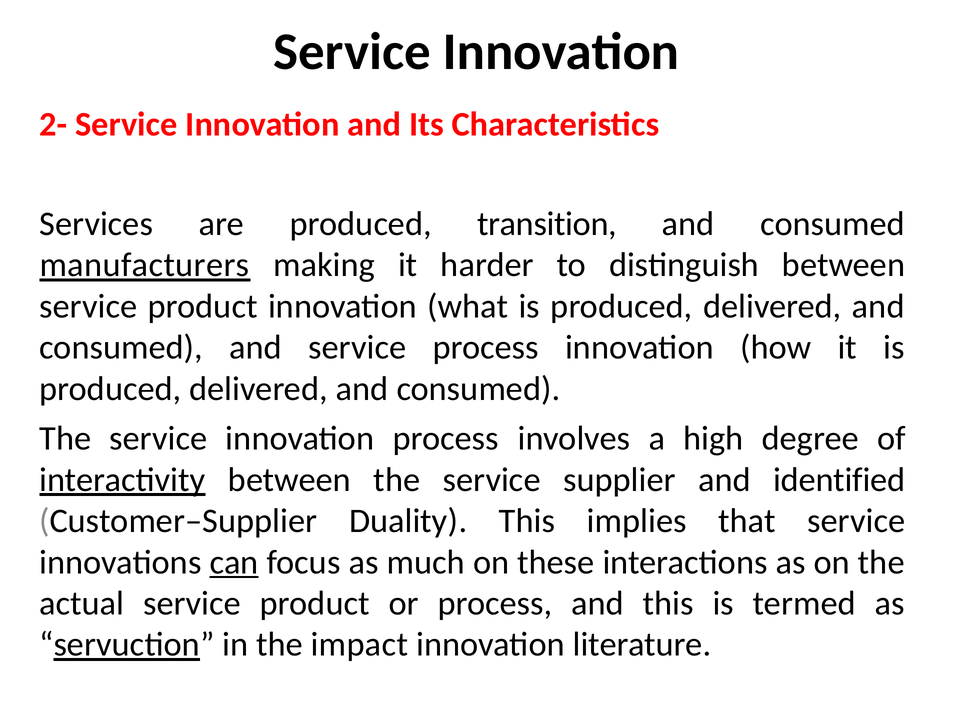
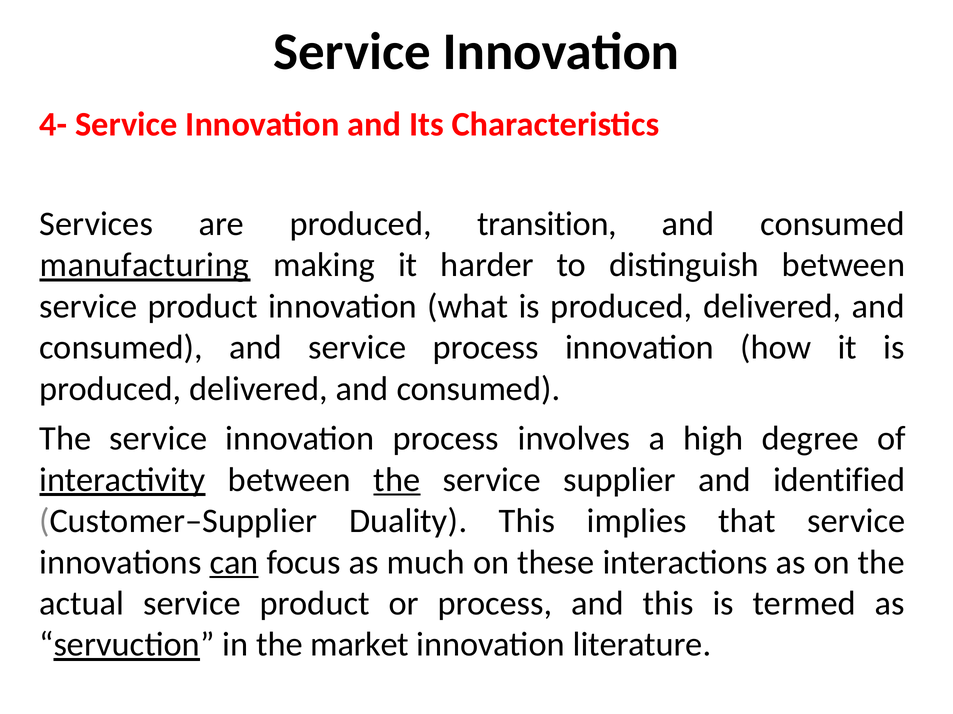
2-: 2- -> 4- (53, 125)
manufacturers: manufacturers -> manufacturing (144, 265)
the underline: none -> present (397, 480)
impact: impact -> market (360, 645)
